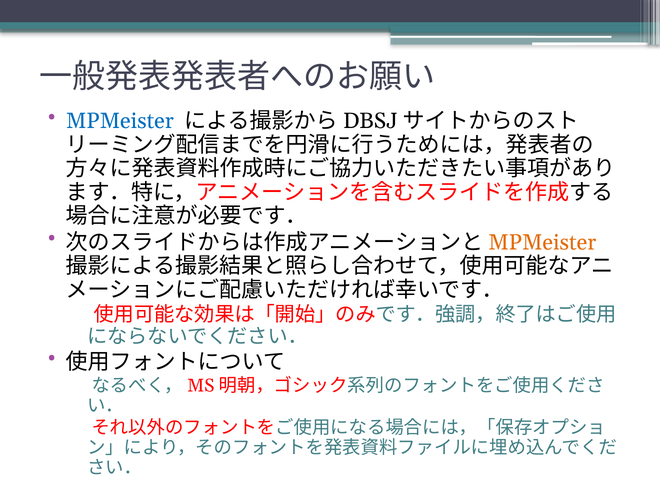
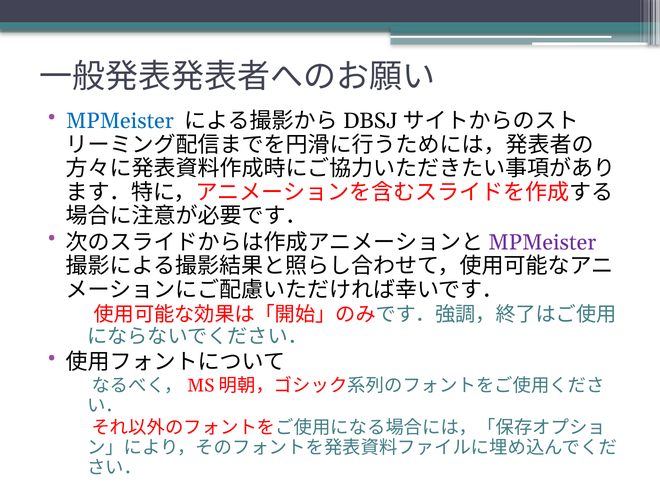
MPMeister colour: orange -> purple (542, 242)
